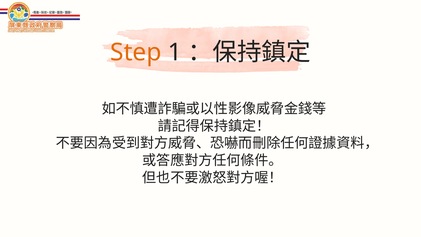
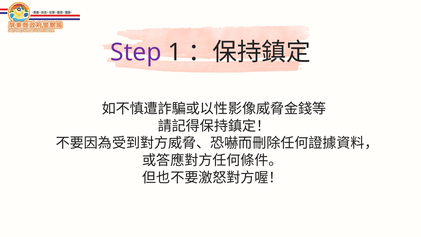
Step colour: orange -> purple (136, 52)
